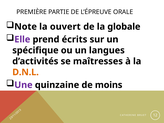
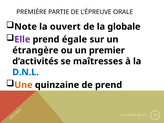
écrits: écrits -> égale (74, 39)
spécifique: spécifique -> étrangère (35, 50)
langues: langues -> premier (107, 50)
D.N.L colour: orange -> blue (26, 72)
Une colour: purple -> orange (23, 85)
de moins: moins -> prend (109, 85)
